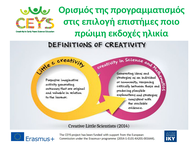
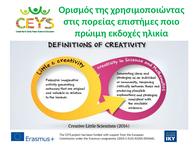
προγραμματισμός: προγραμματισμός -> χρησιμοποιώντας (148, 10)
επιλογή: επιλογή -> πορείας (98, 22)
